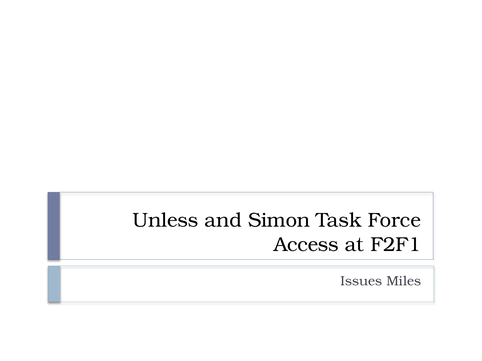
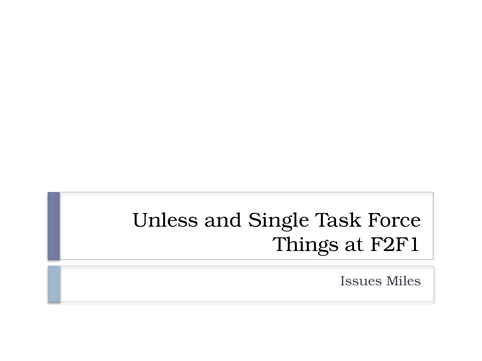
Simon: Simon -> Single (279, 221)
Access: Access -> Things (306, 245)
